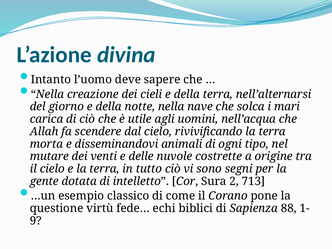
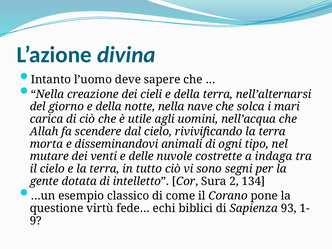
origine: origine -> indaga (274, 156)
713: 713 -> 134 (253, 181)
88: 88 -> 93 (289, 208)
